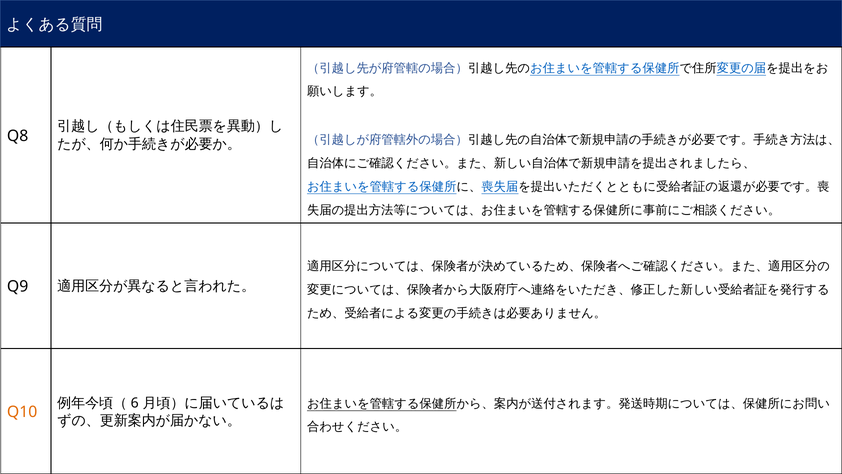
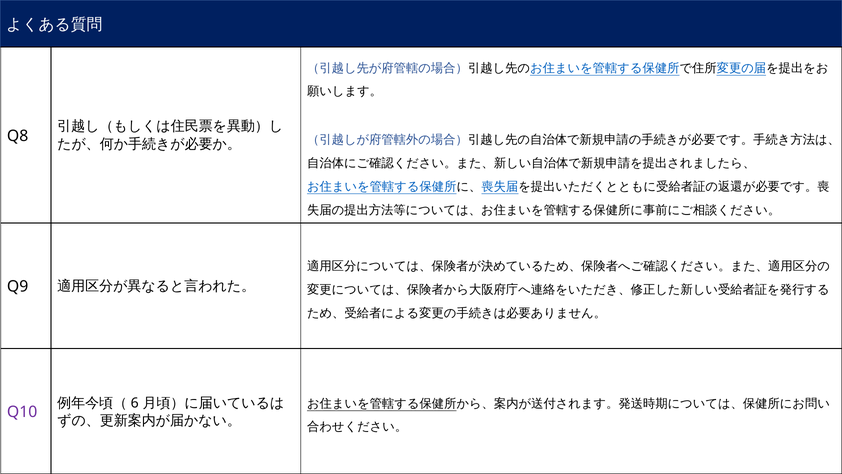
Q10 colour: orange -> purple (22, 412)
